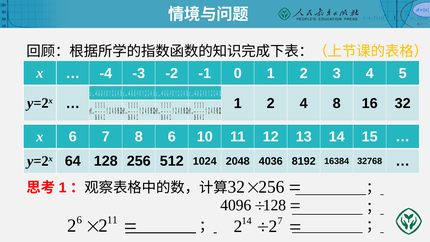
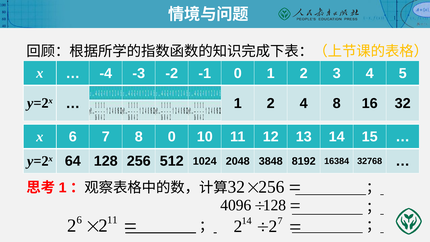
8 6: 6 -> 0 (172, 137)
4036: 4036 -> 3848 (271, 161)
